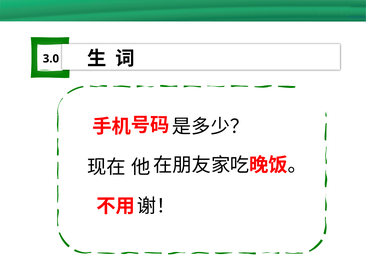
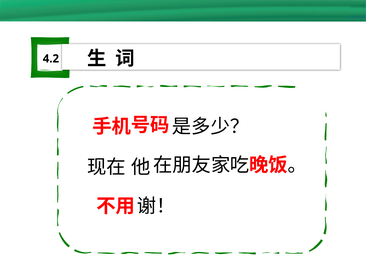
3.0: 3.0 -> 4.2 (51, 59)
